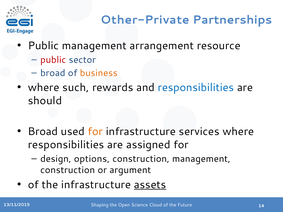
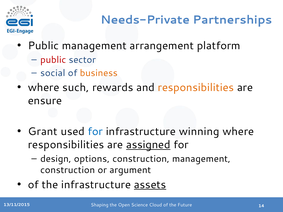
Other-Private: Other-Private -> Needs-Private (145, 20)
resource: resource -> platform (219, 46)
broad: broad -> social (53, 73)
responsibilities colour: blue -> orange (196, 88)
should: should -> ensure (45, 101)
Broad: Broad -> Grant (43, 132)
for colour: orange -> blue (95, 132)
services: services -> winning (199, 132)
assigned underline: none -> present (148, 145)
